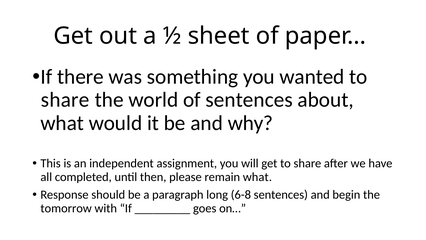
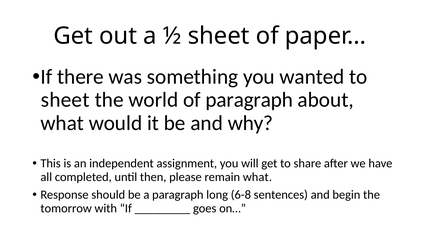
share: share -> sheet (65, 100)
of sentences: sentences -> paragraph (249, 100)
